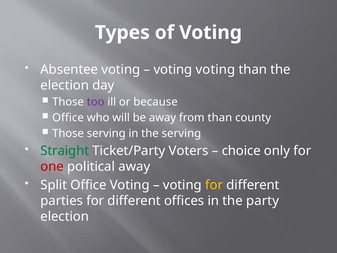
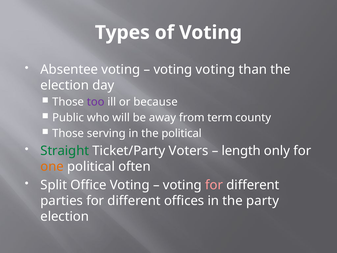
Office: Office -> Public (68, 118)
from than: than -> term (220, 118)
the serving: serving -> political (182, 133)
choice: choice -> length (241, 151)
one colour: red -> orange (52, 166)
political away: away -> often (134, 166)
for colour: yellow -> pink (214, 185)
